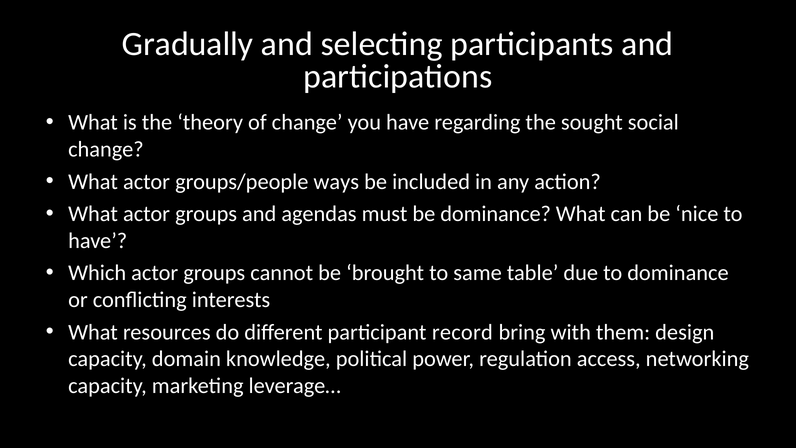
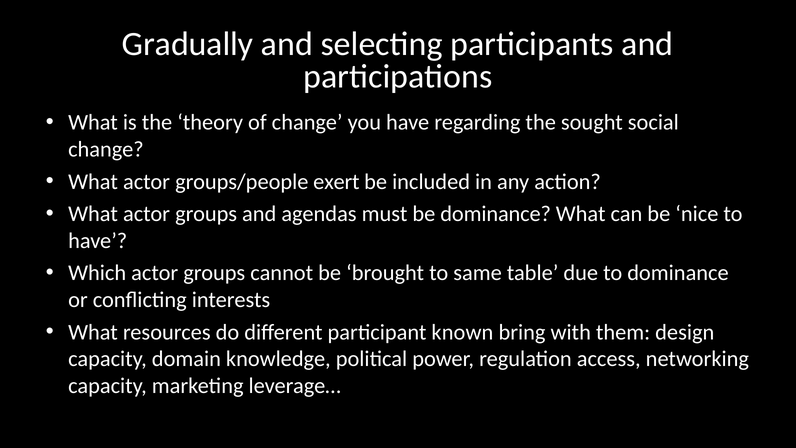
ways: ways -> exert (336, 182)
record: record -> known (462, 332)
